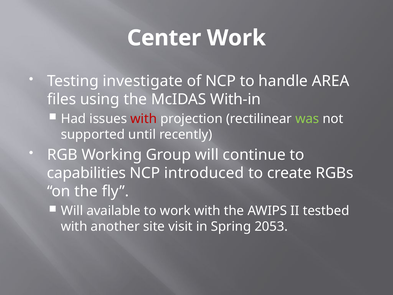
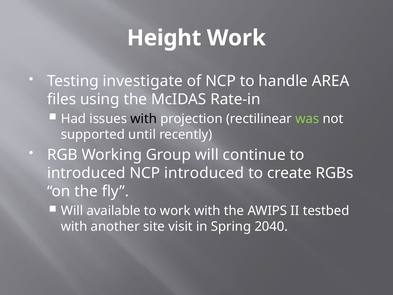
Center: Center -> Height (164, 38)
With-in: With-in -> Rate-in (235, 99)
with colour: red -> black (144, 119)
capabilities: capabilities -> introduced (86, 173)
2053: 2053 -> 2040 (271, 226)
